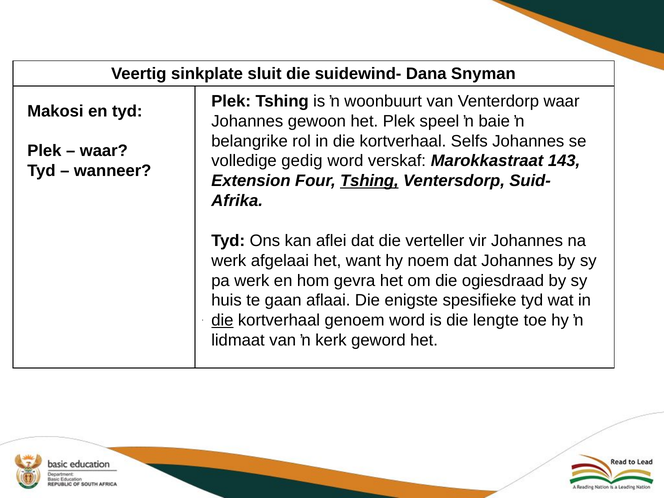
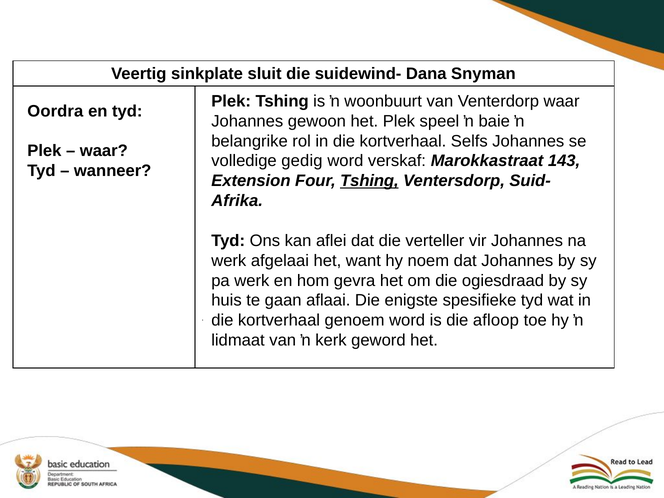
Makosi: Makosi -> Oordra (55, 111)
die underline: present -> none (222, 320)
lengte: lengte -> afloop (496, 320)
